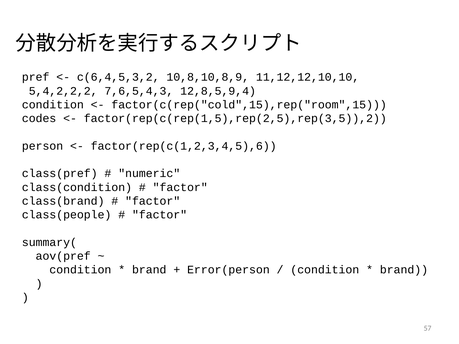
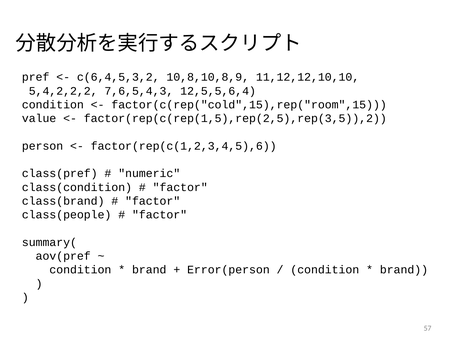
12,8,5,9,4: 12,8,5,9,4 -> 12,5,5,6,4 (218, 91)
codes: codes -> value (39, 119)
